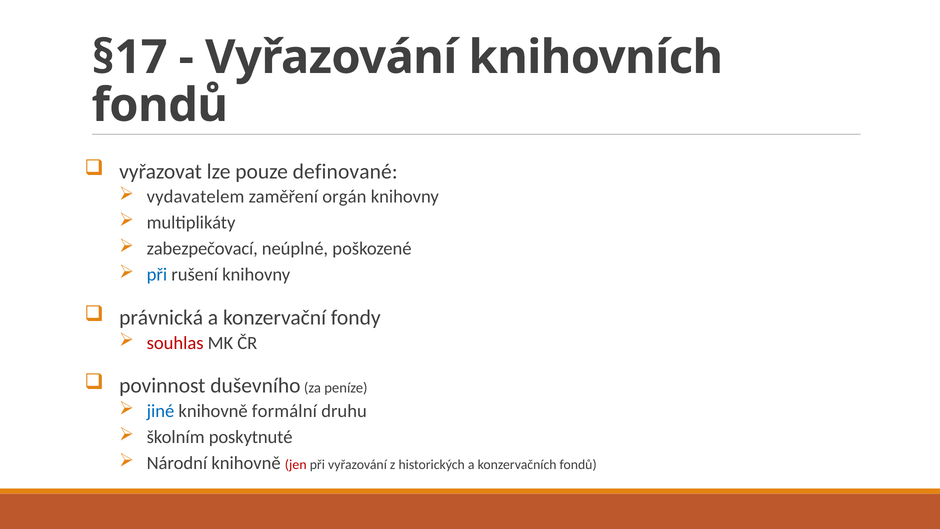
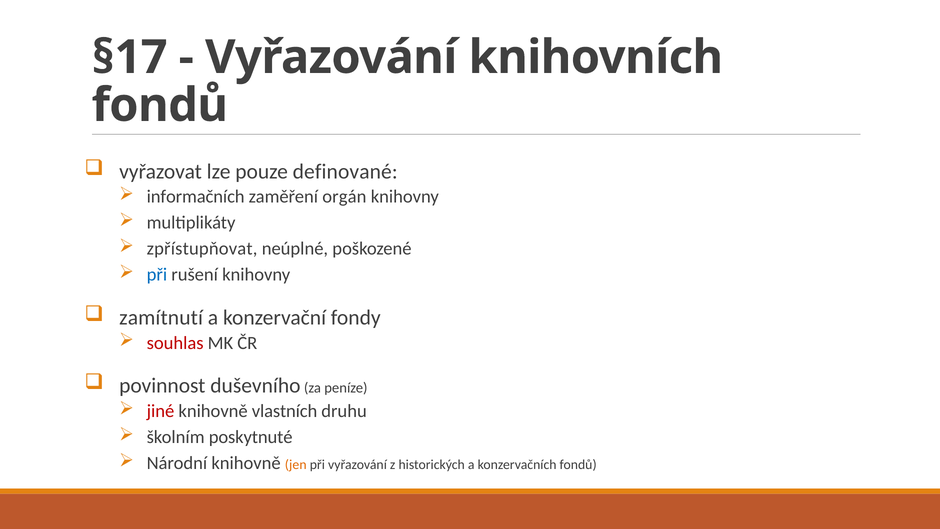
vydavatelem: vydavatelem -> informačních (196, 197)
zabezpečovací: zabezpečovací -> zpřístupňovat (202, 249)
právnická: právnická -> zamítnutí (161, 317)
jiné colour: blue -> red (161, 411)
formální: formální -> vlastních (285, 411)
jen colour: red -> orange (296, 464)
